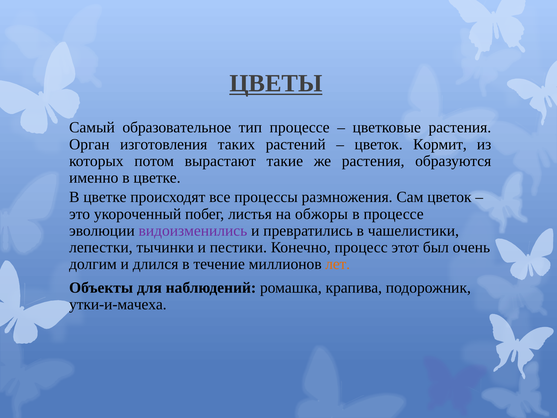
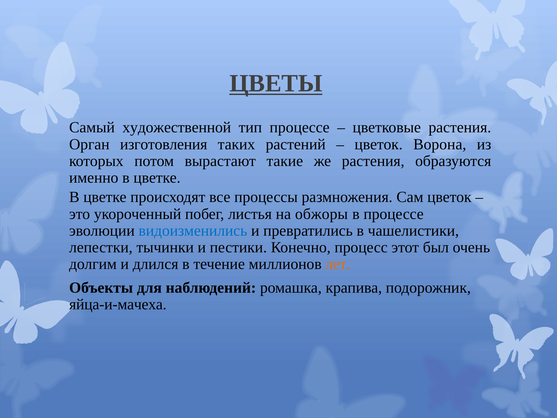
образовательное: образовательное -> художественной (177, 127)
Кормит: Кормит -> Ворона (440, 144)
видоизменились colour: purple -> blue (193, 230)
утки-и-мачеха: утки-и-мачеха -> яйца-и-мачеха (118, 304)
